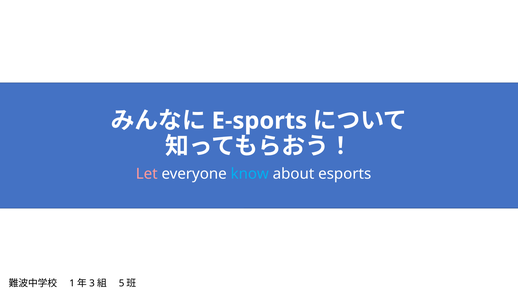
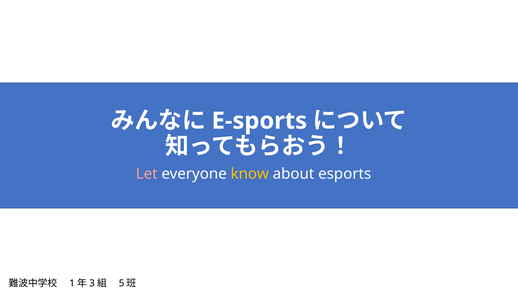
know colour: light blue -> yellow (250, 174)
